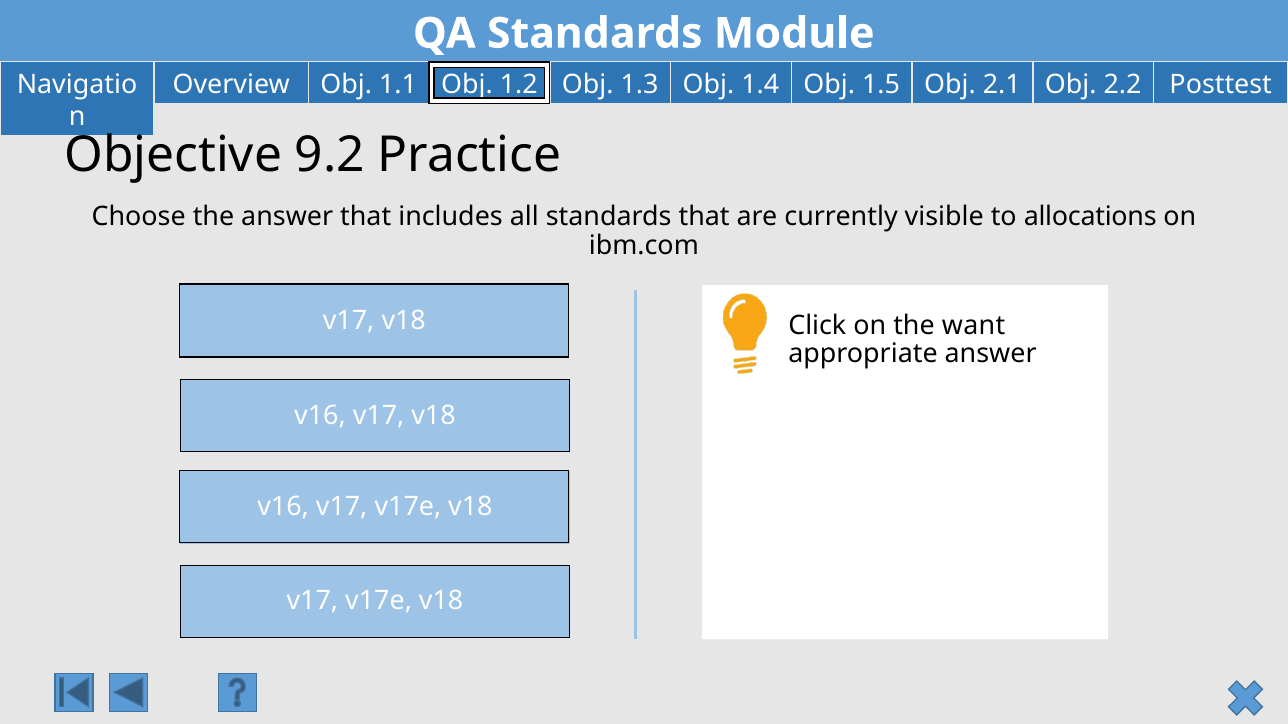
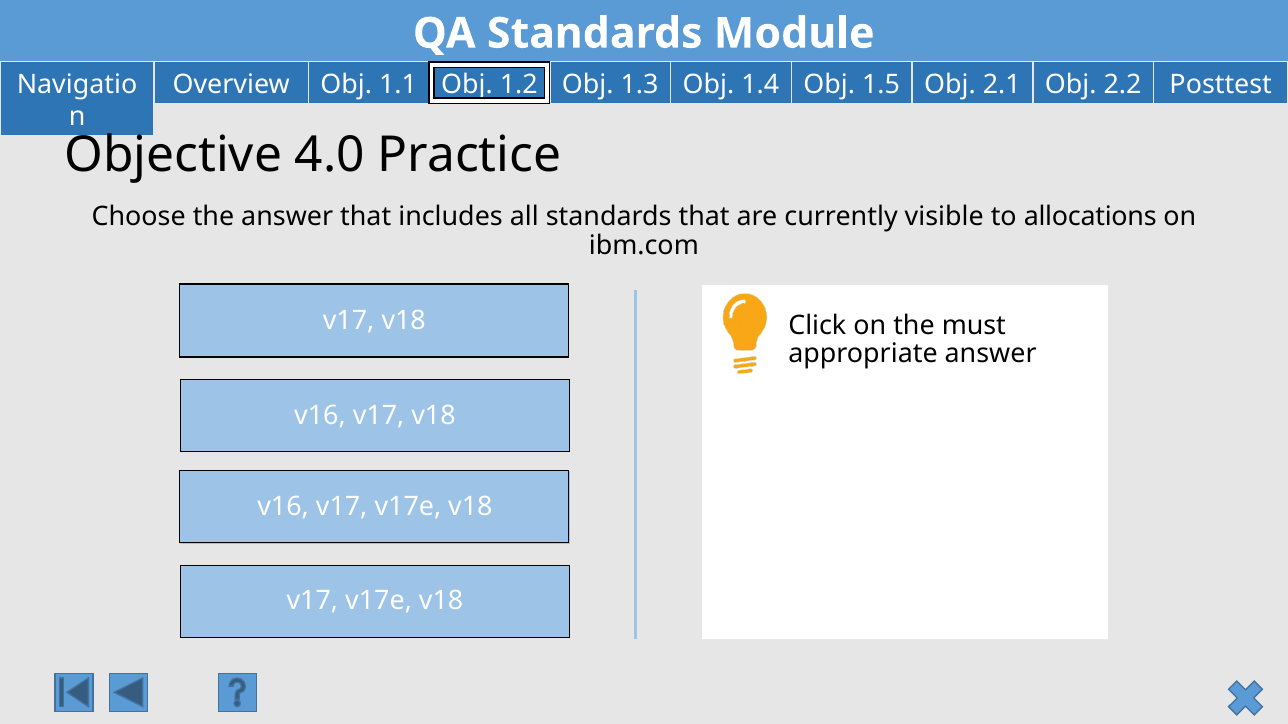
9.2: 9.2 -> 4.0 (330, 155)
want: want -> must (974, 325)
